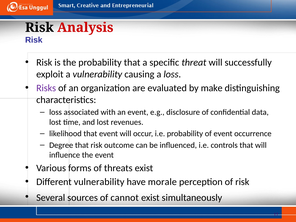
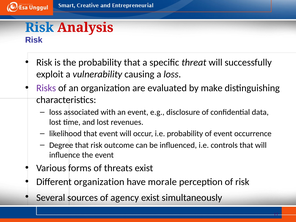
Risk colour: black -> blue (39, 28)
Different vulnerability: vulnerability -> organization (99, 182)
cannot: cannot -> agency (125, 198)
